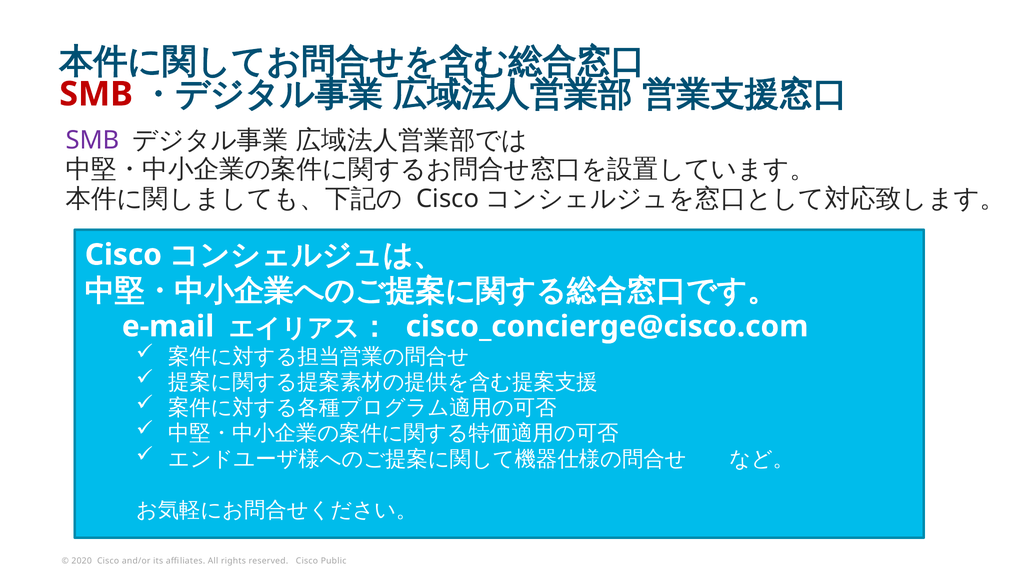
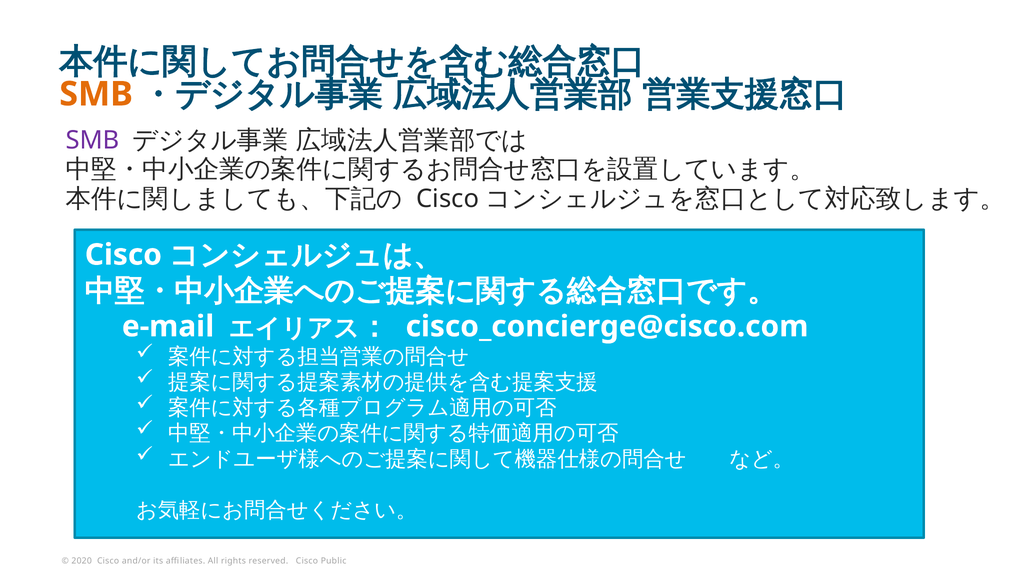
SMB colour: red -> orange (96, 94)
